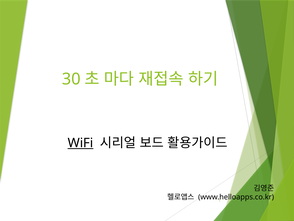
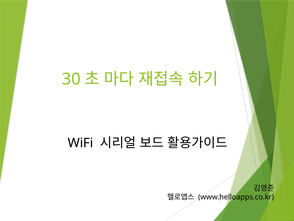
WiFi underline: present -> none (80, 143)
